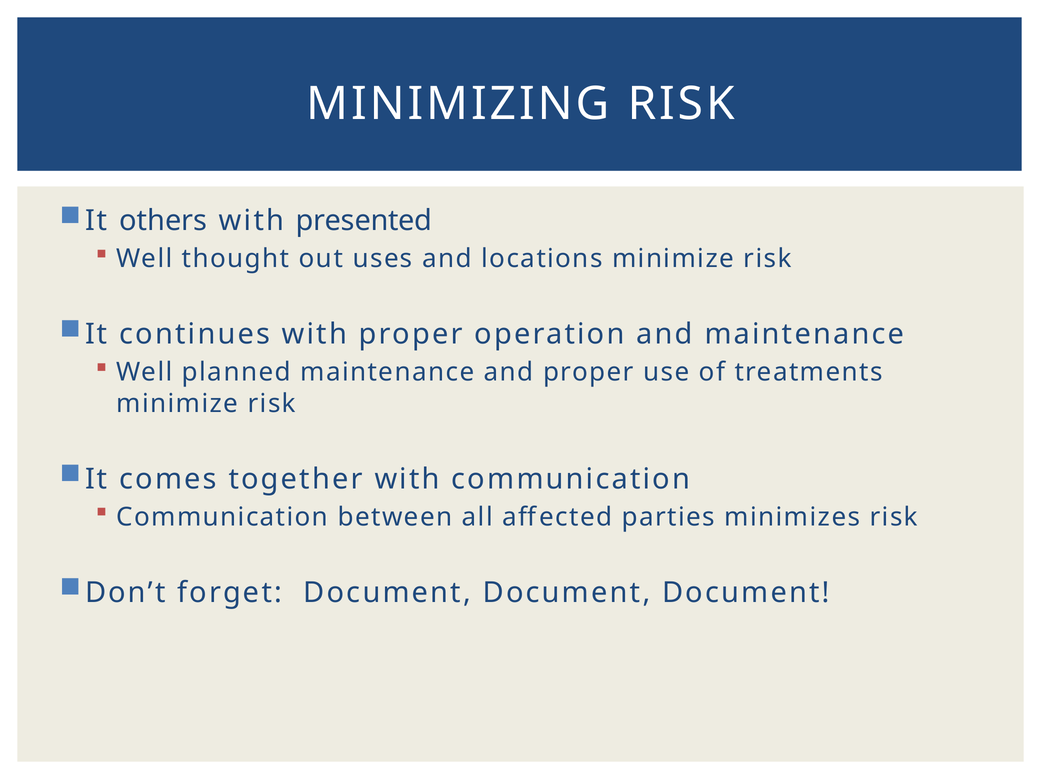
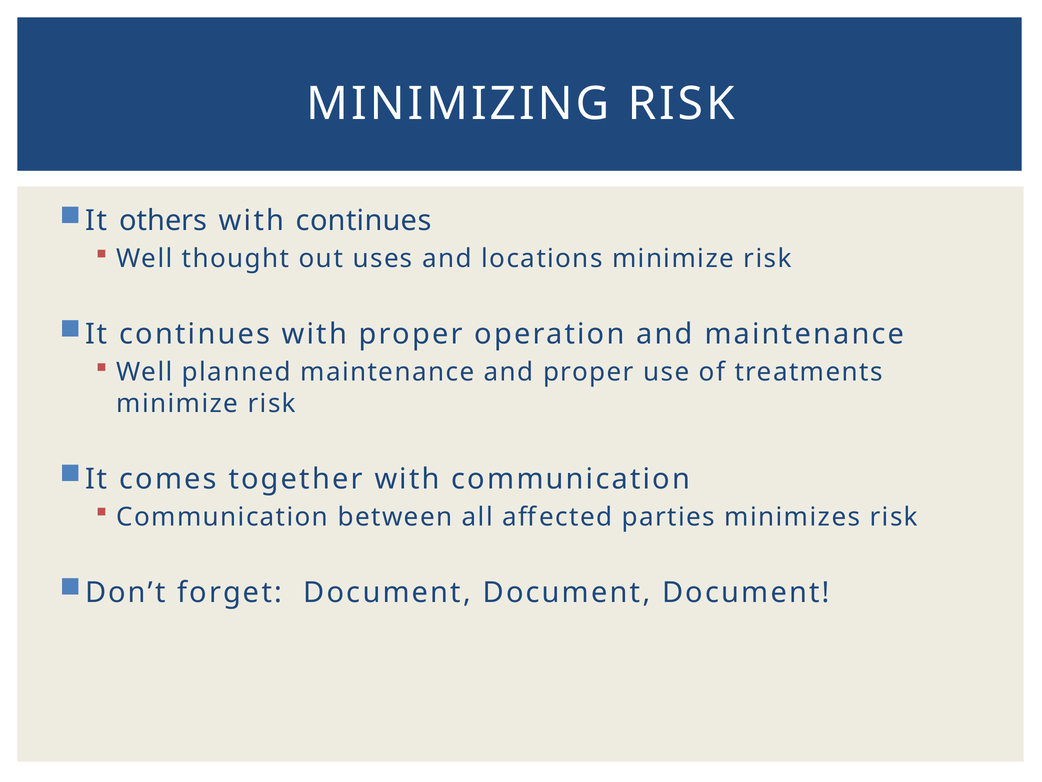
with presented: presented -> continues (364, 221)
